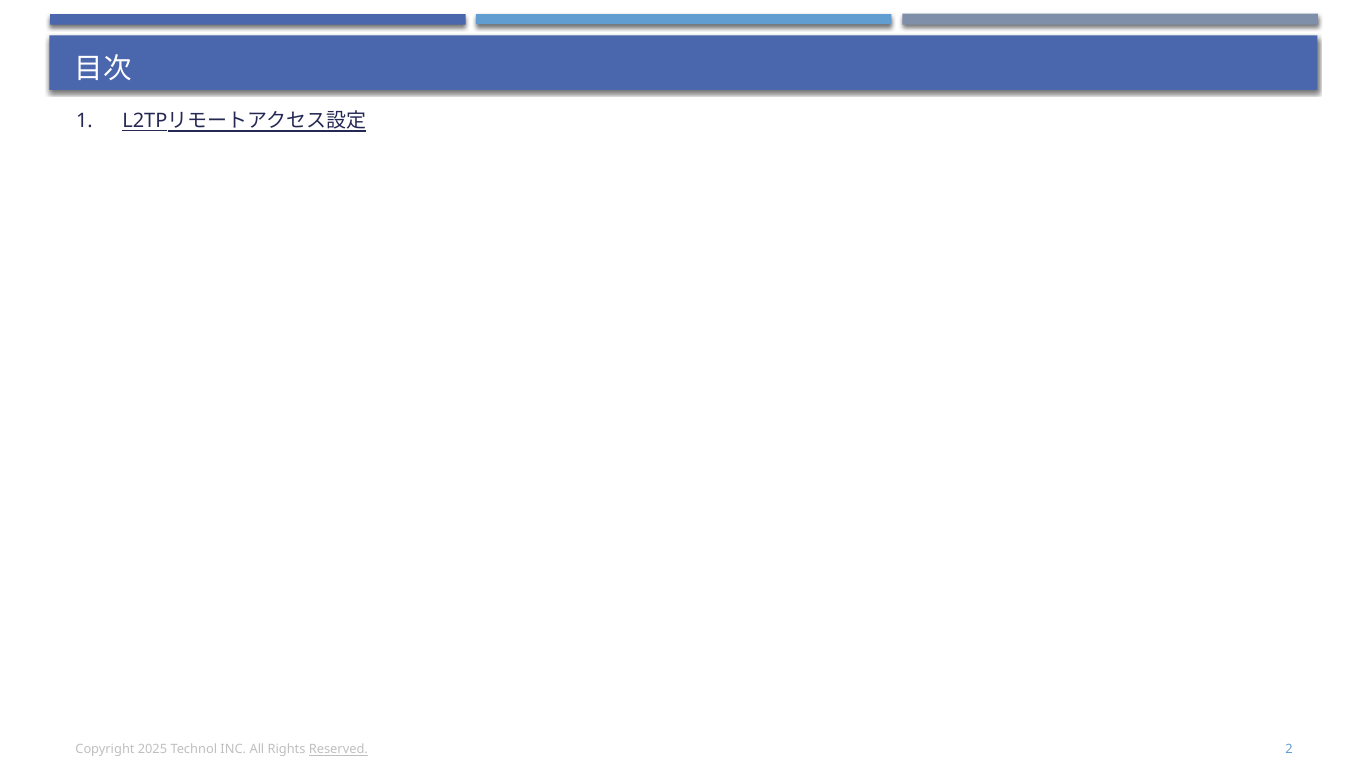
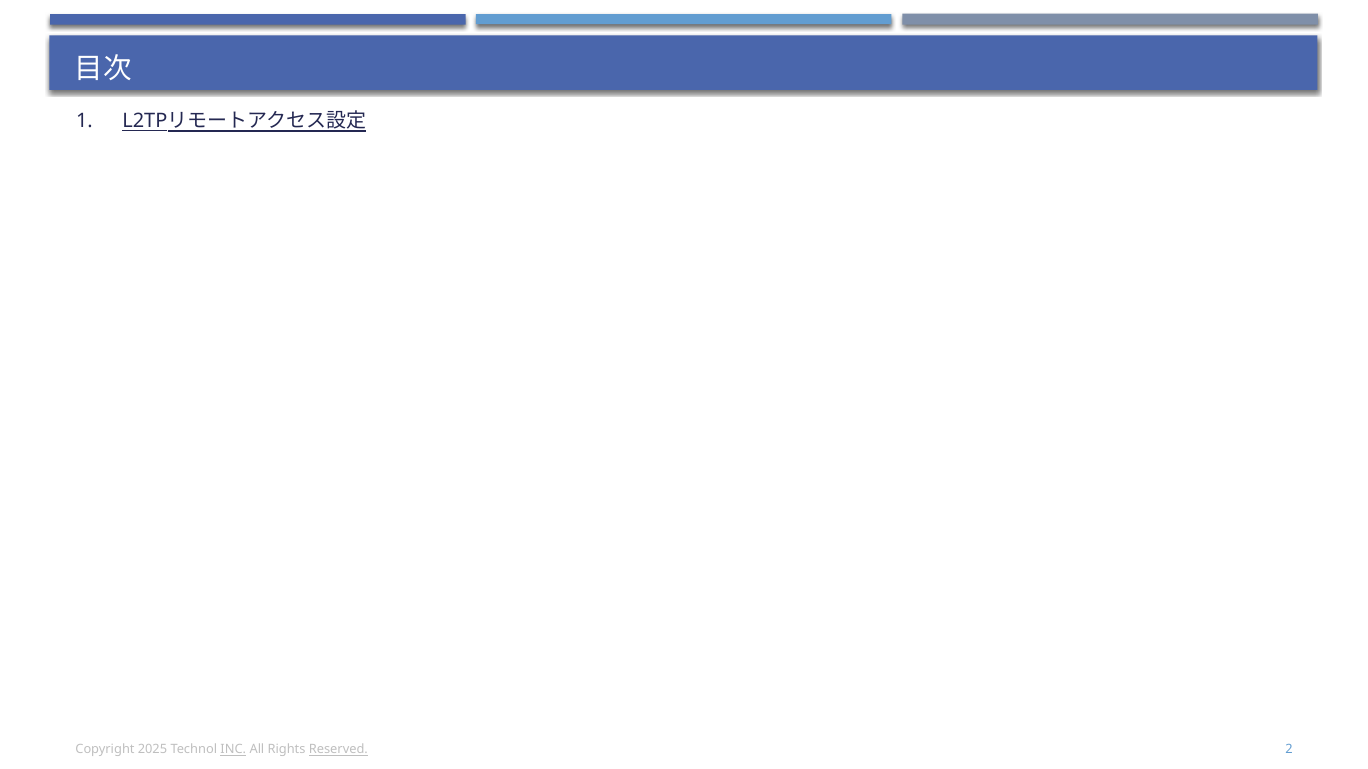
INC underline: none -> present (233, 750)
